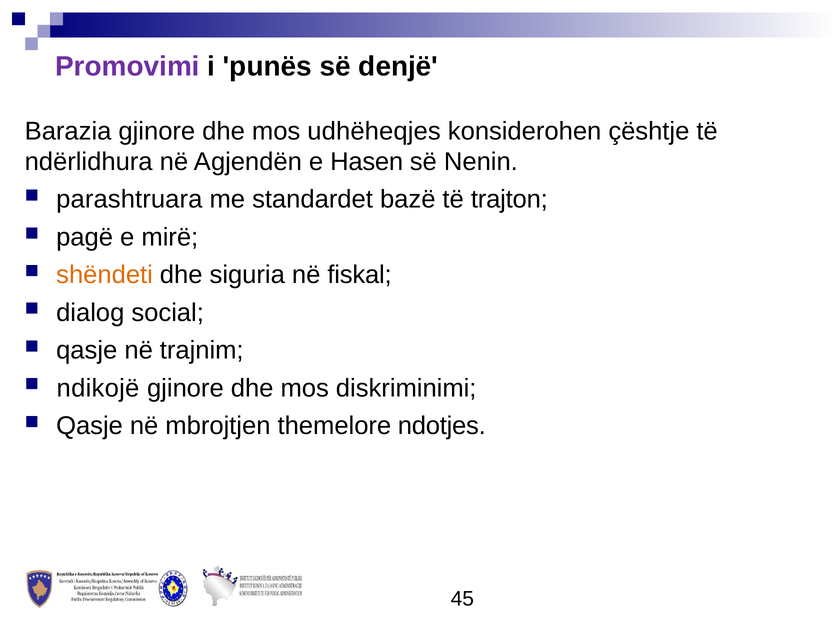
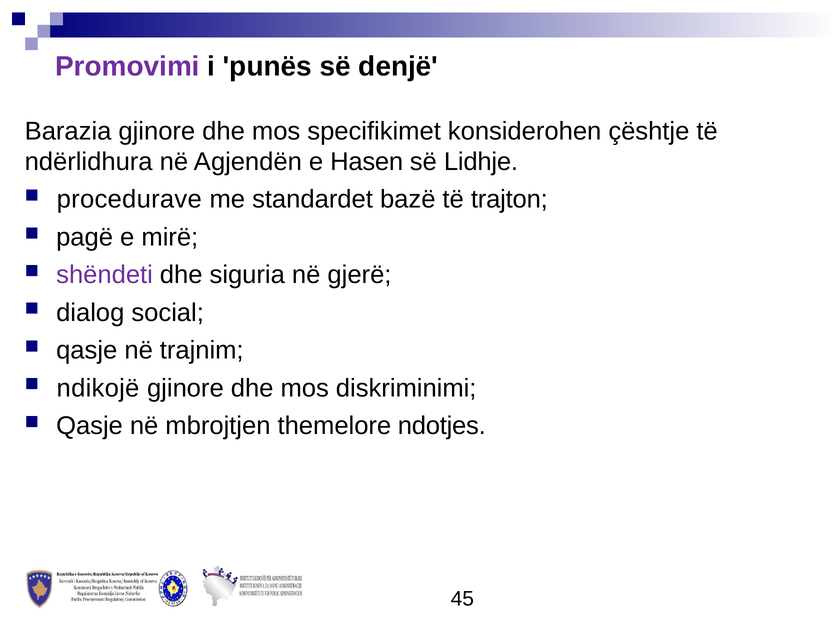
udhëheqjes: udhëheqjes -> specifikimet (374, 131)
Nenin: Nenin -> Lidhje (481, 162)
parashtruara: parashtruara -> procedurave (129, 200)
shëndeti colour: orange -> purple (105, 275)
fiskal: fiskal -> gjerë (359, 275)
